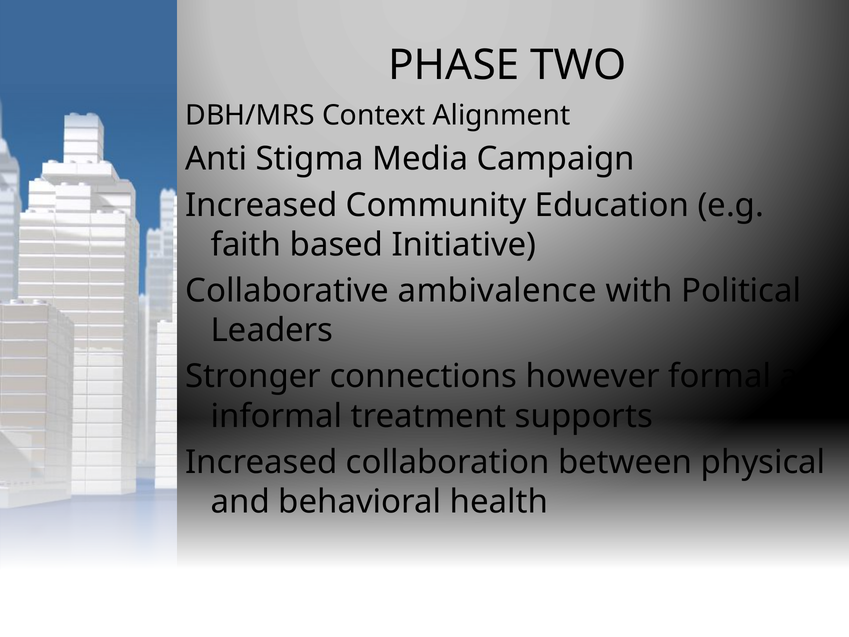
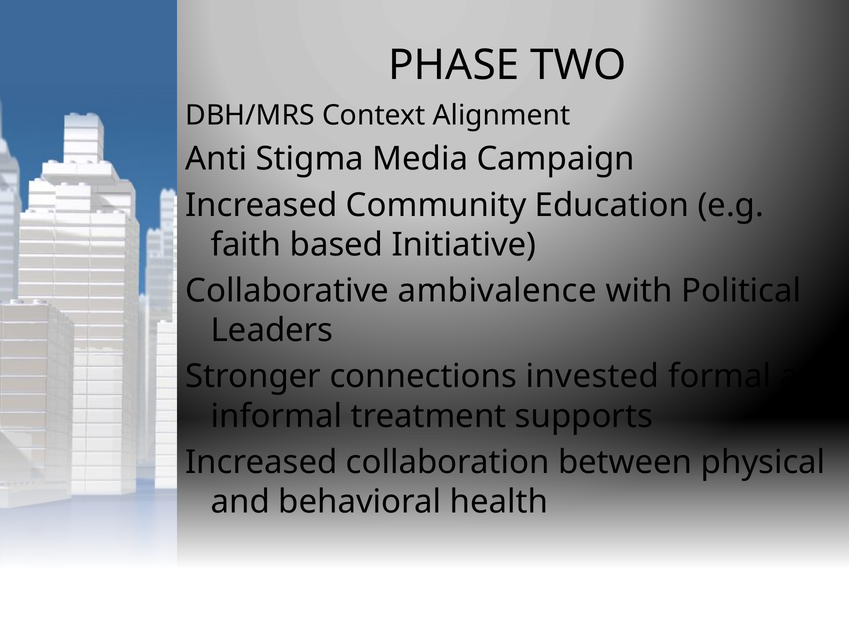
however: however -> invested (593, 376)
